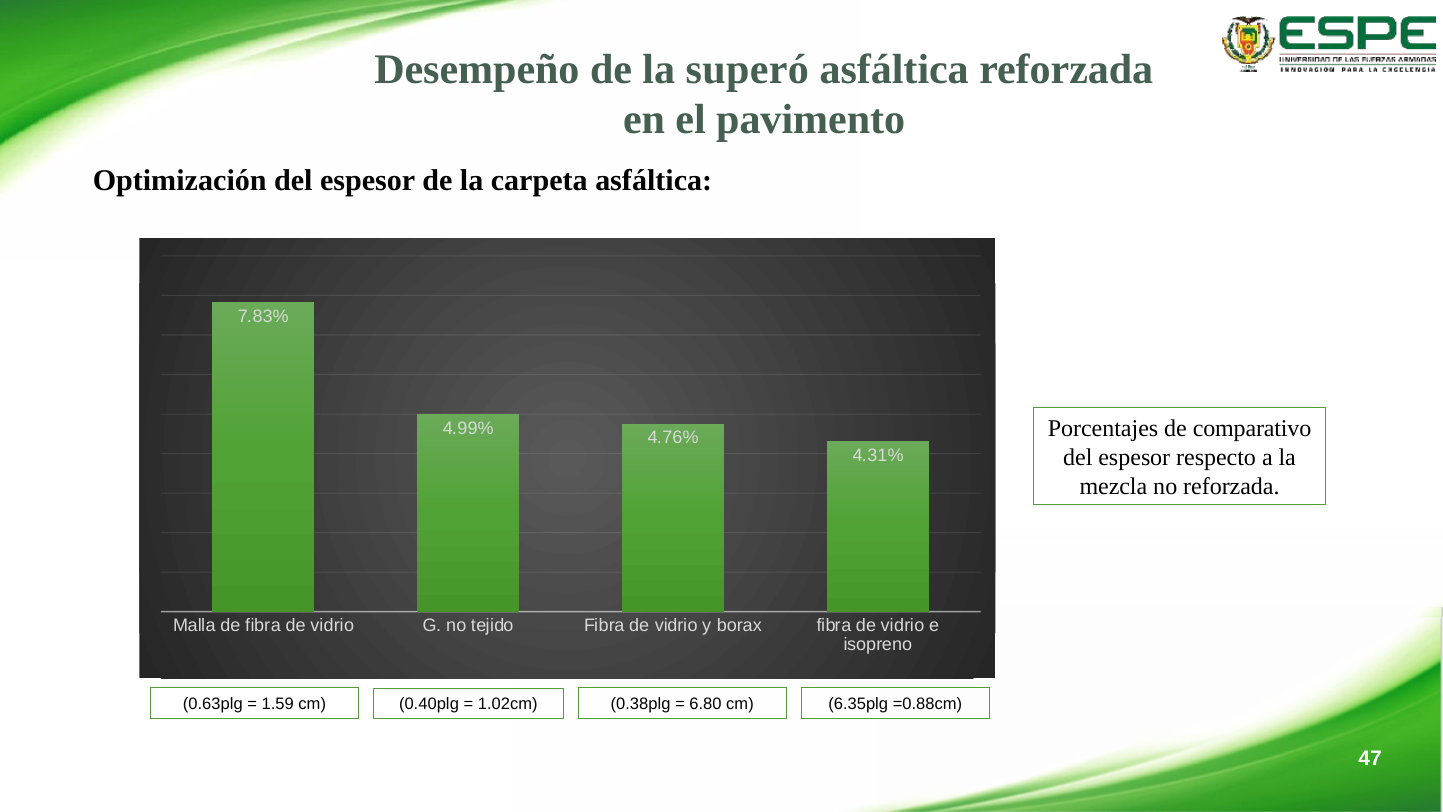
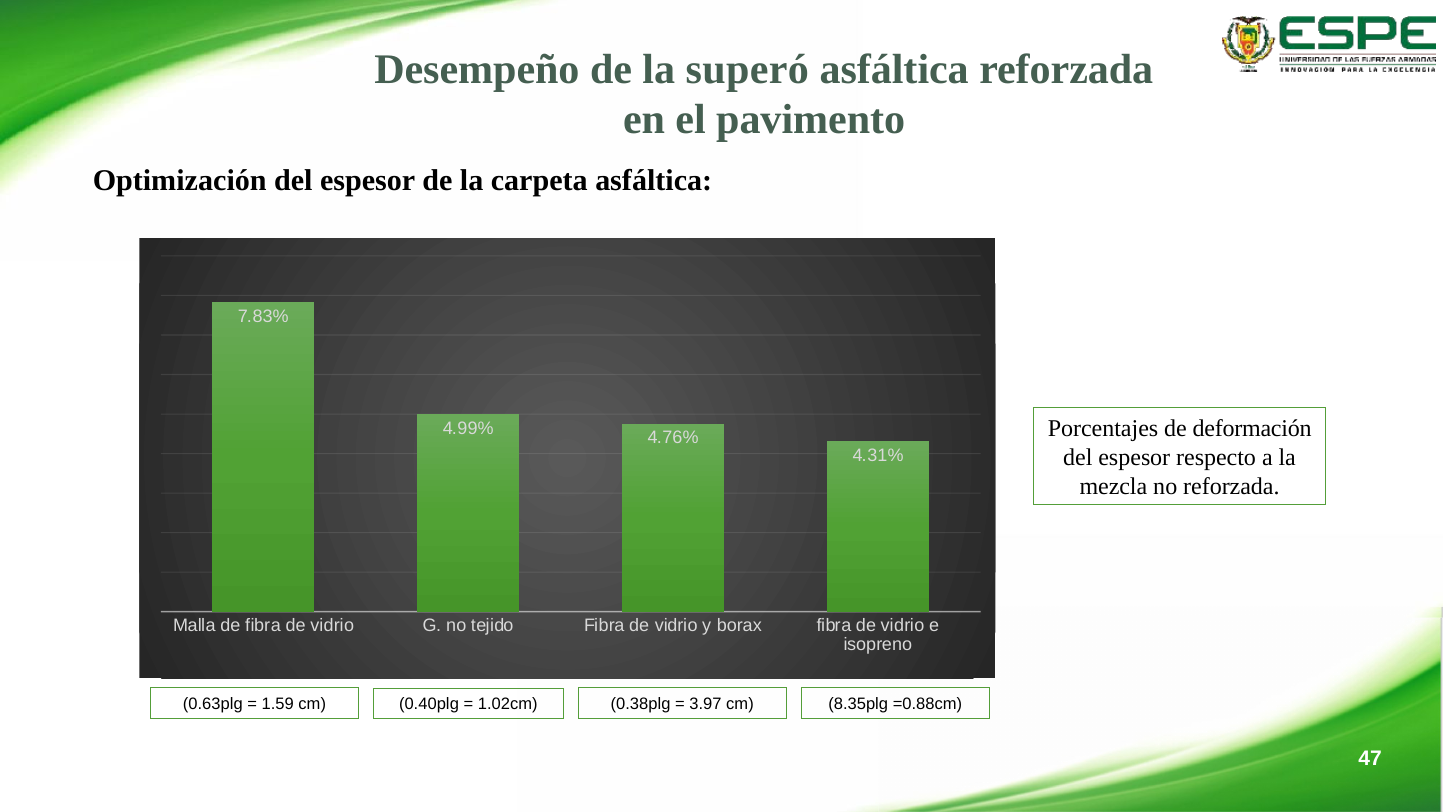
comparativo: comparativo -> deformación (1252, 429)
6.80: 6.80 -> 3.97 (706, 704)
6.35plg: 6.35plg -> 8.35plg (858, 704)
